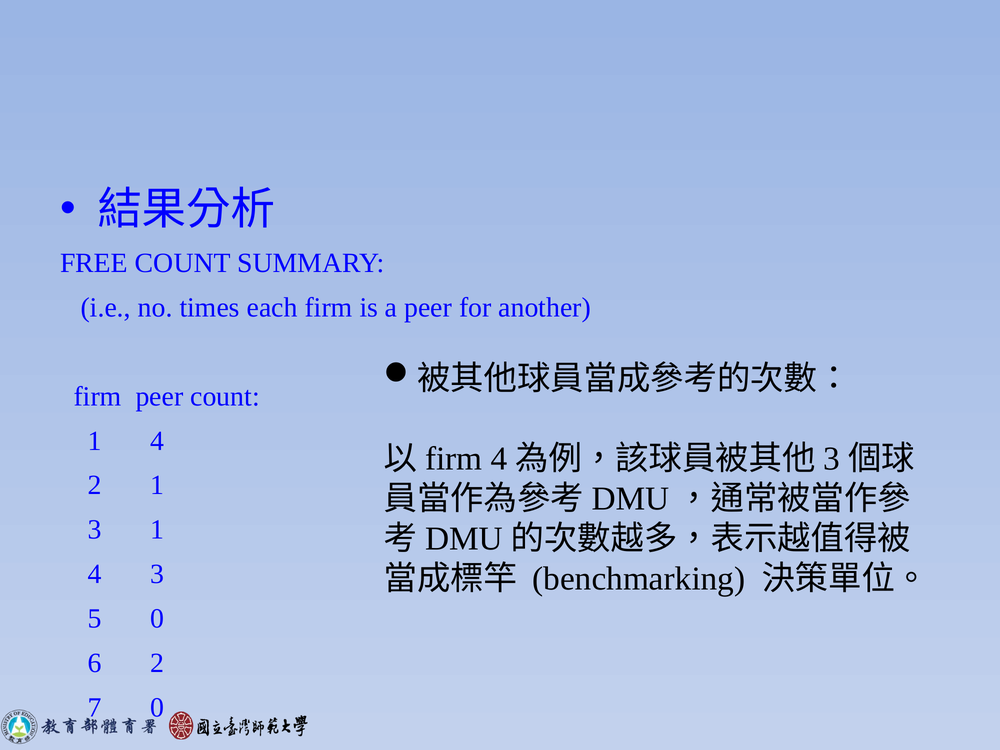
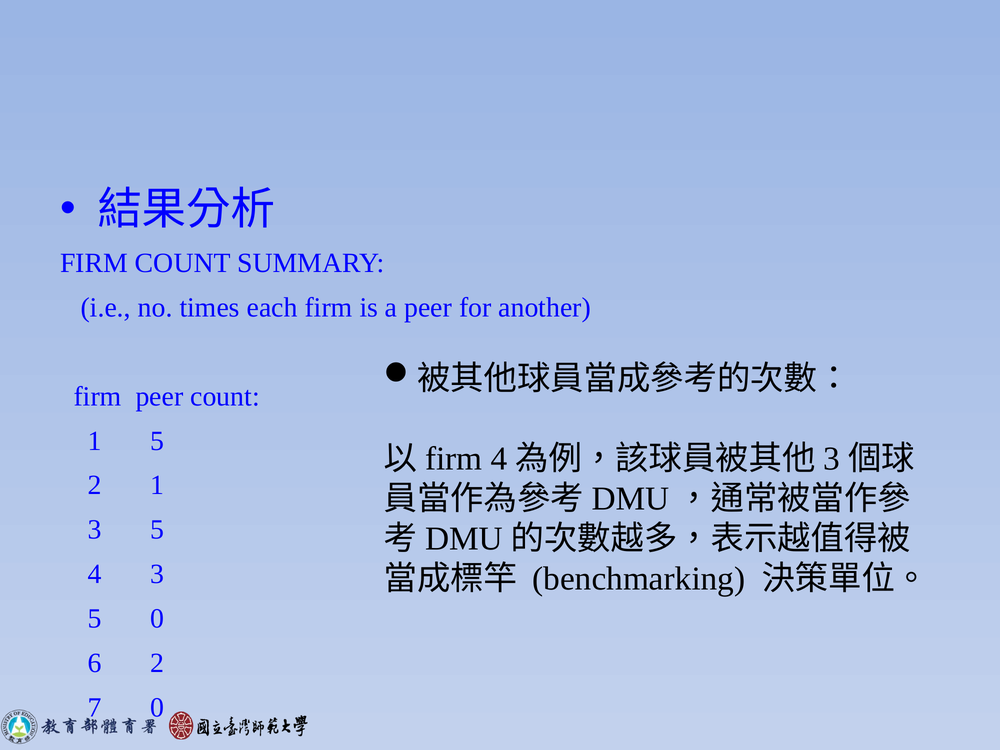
FREE: FREE -> FIRM (94, 263)
4: 4 -> 5 (157, 441)
1: 1 -> 5 (157, 530)
